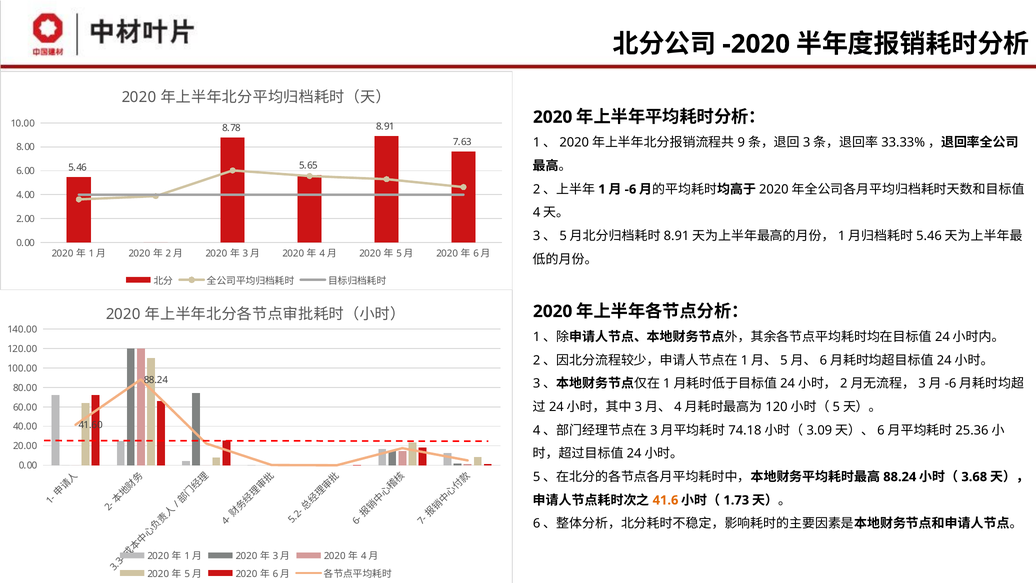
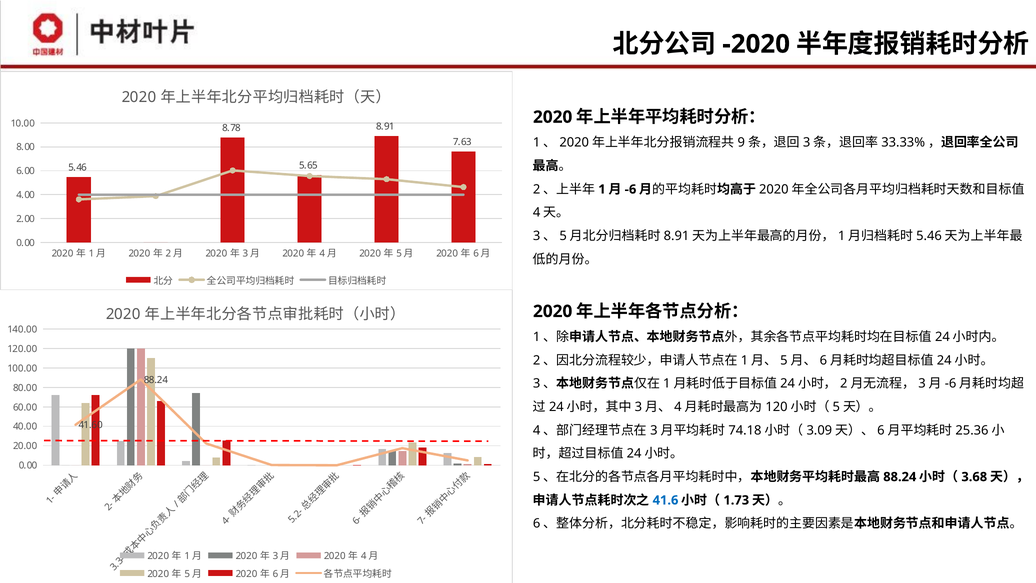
41.6 colour: orange -> blue (666, 500)
